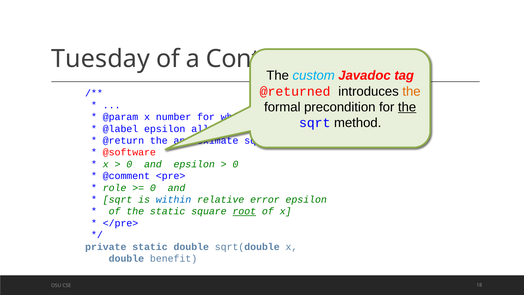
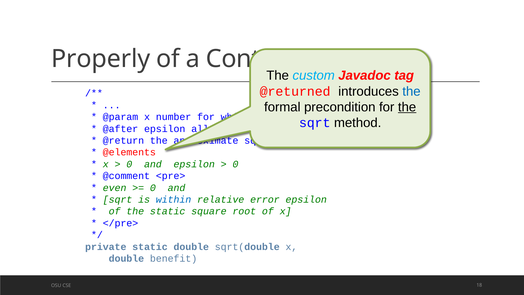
Tuesday: Tuesday -> Properly (101, 59)
the colour: orange -> blue (411, 91)
@label: @label -> @after (121, 129)
@software: @software -> @elements (129, 152)
role: role -> even (115, 188)
root underline: present -> none (244, 211)
